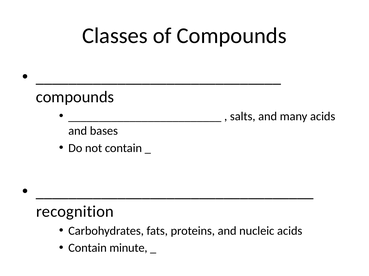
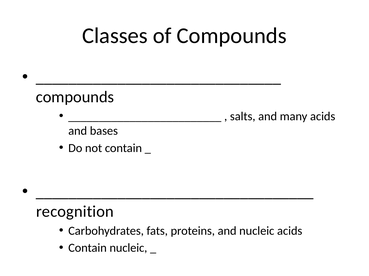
Contain minute: minute -> nucleic (128, 249)
